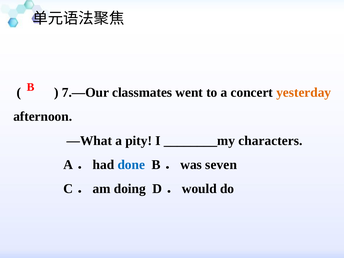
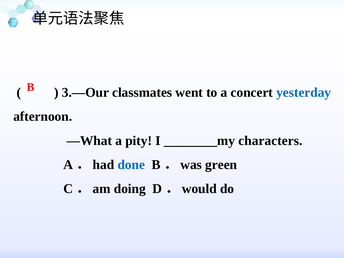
7.—Our: 7.—Our -> 3.—Our (85, 92)
yesterday colour: orange -> blue (304, 92)
seven: seven -> green (221, 165)
